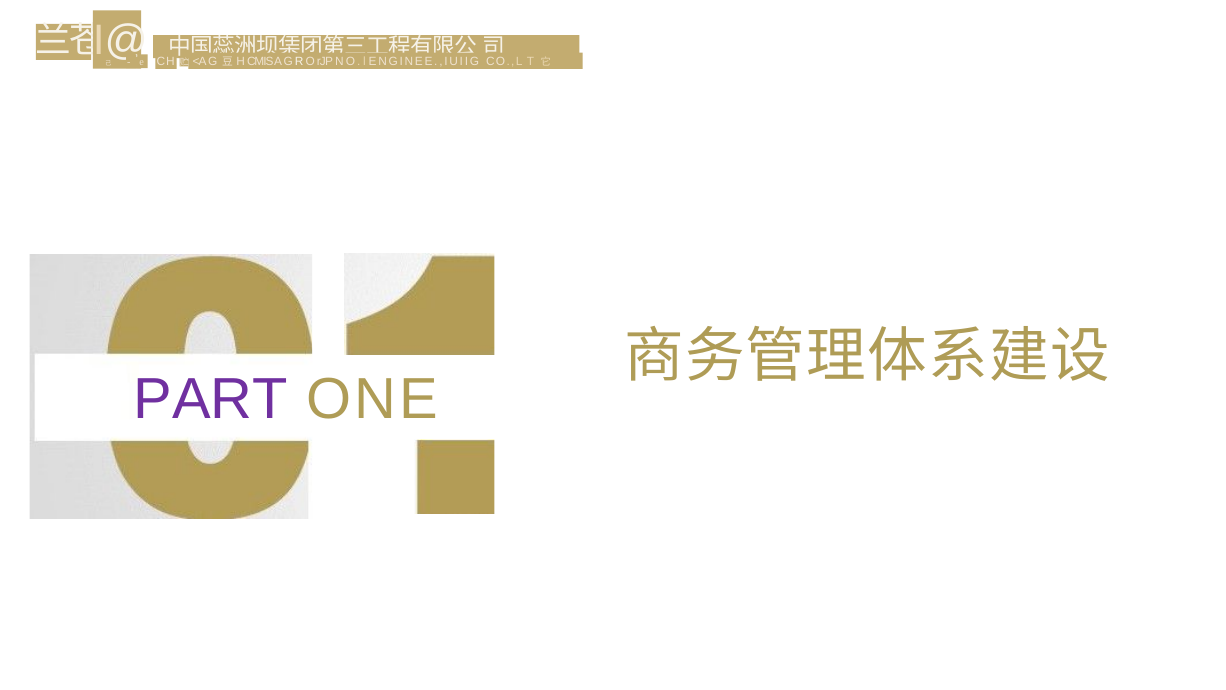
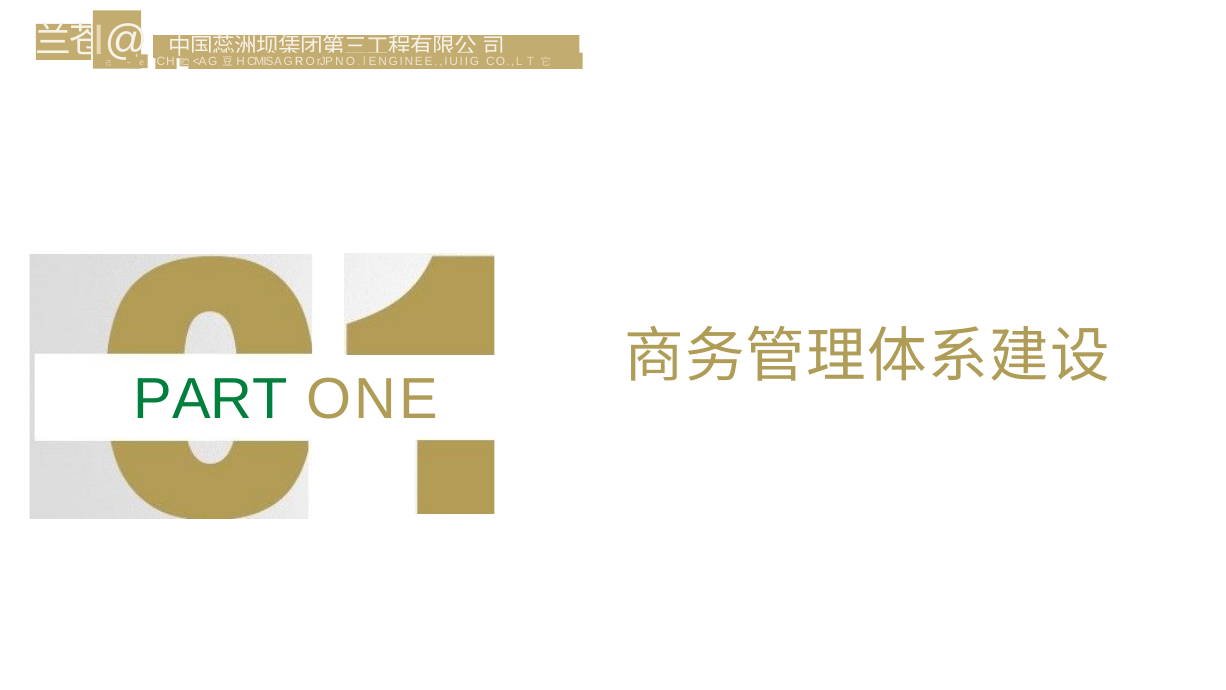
PART colour: purple -> green (211, 399)
